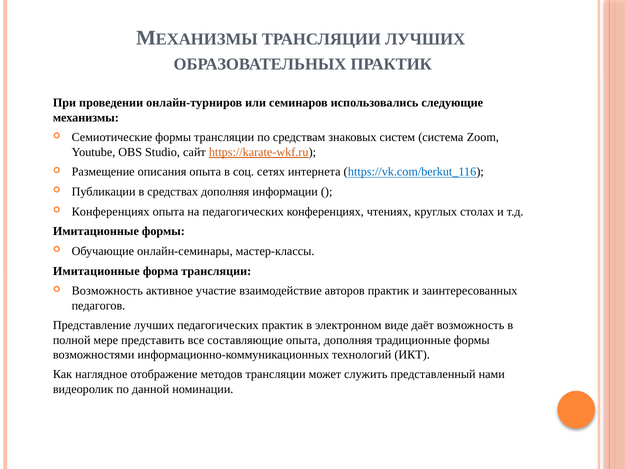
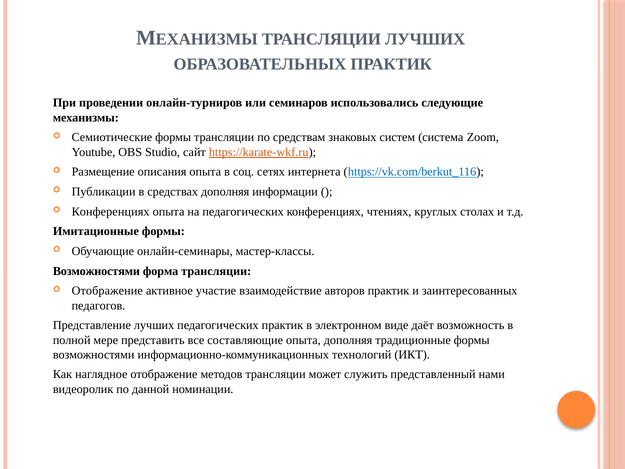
Имитационные: Имитационные -> Возможностями (96, 271)
Возможность: Возможность -> Отображение (107, 291)
